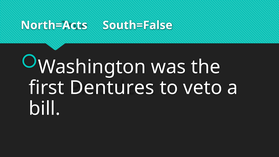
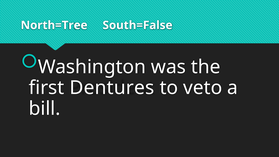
North=Acts: North=Acts -> North=Tree (54, 25)
